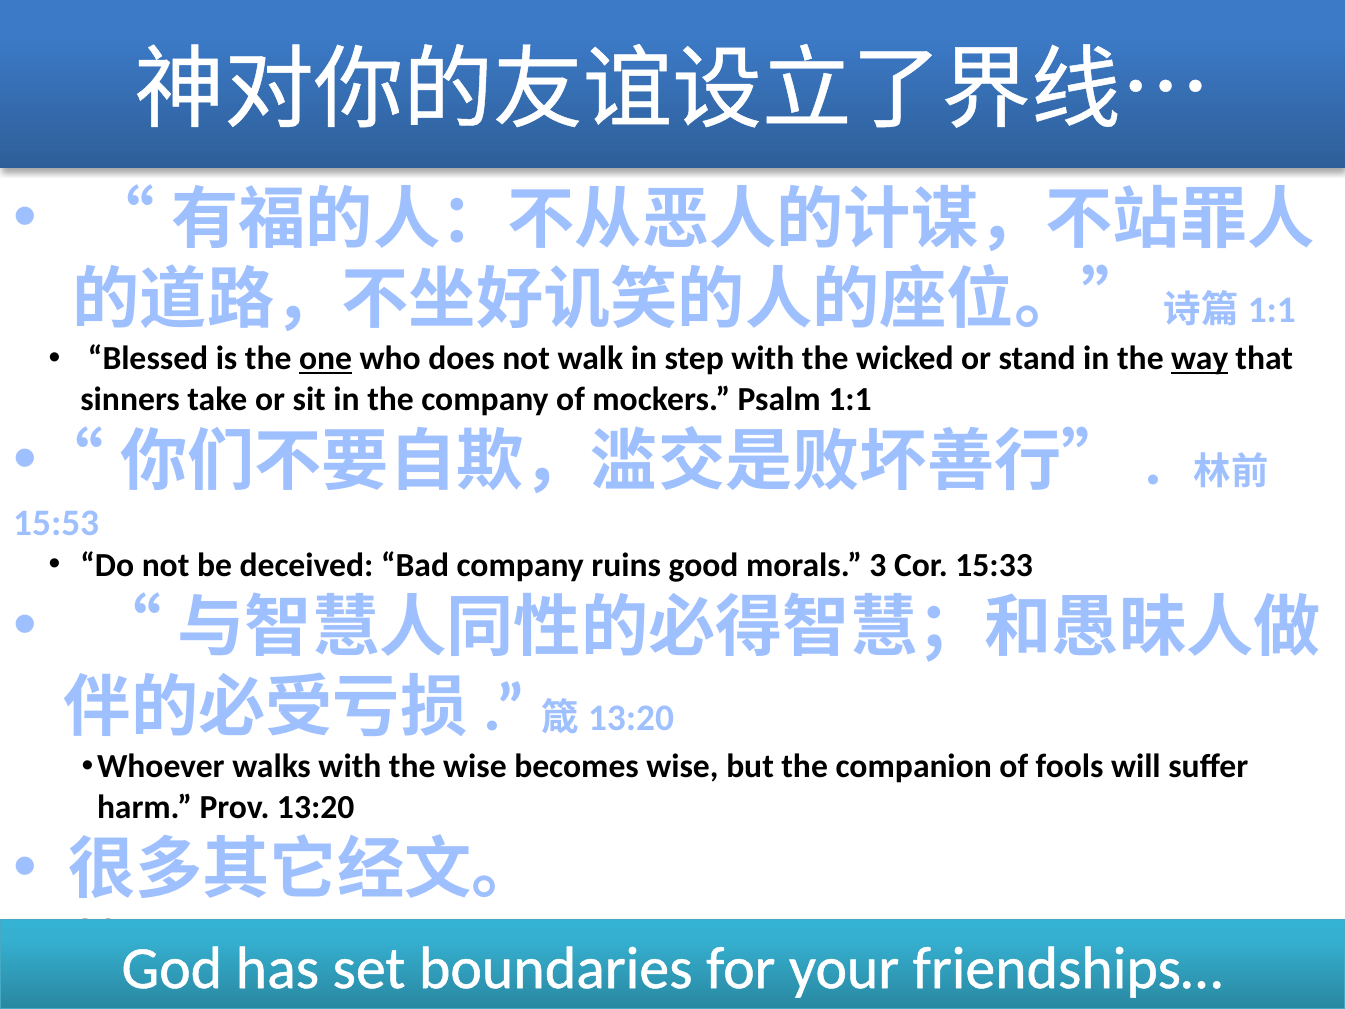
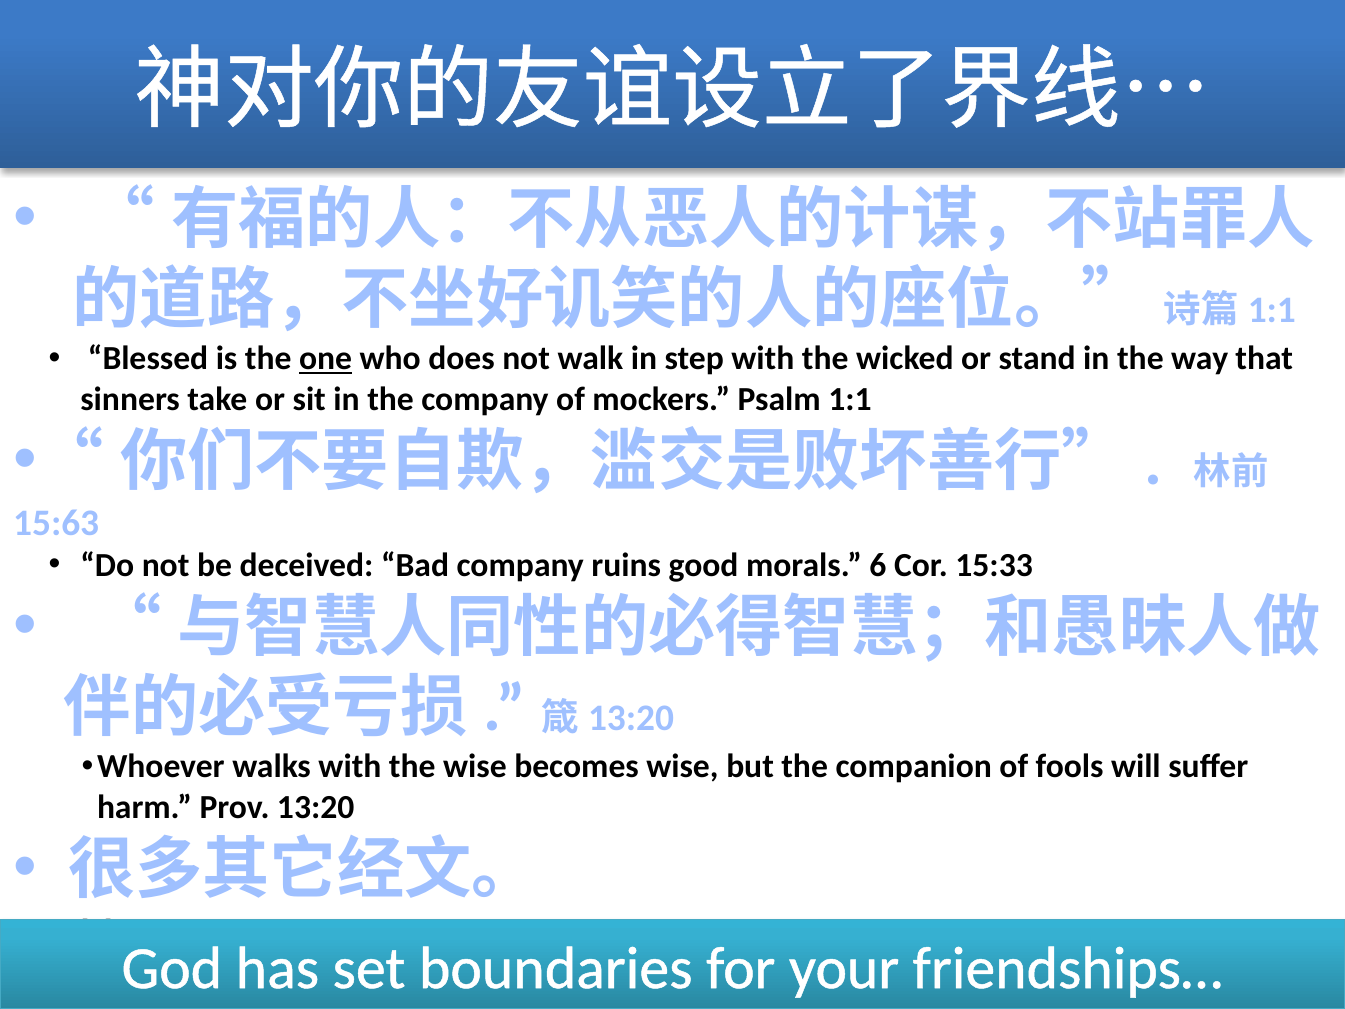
way underline: present -> none (1200, 359)
15:53: 15:53 -> 15:63 (56, 523)
3: 3 -> 6 (878, 565)
